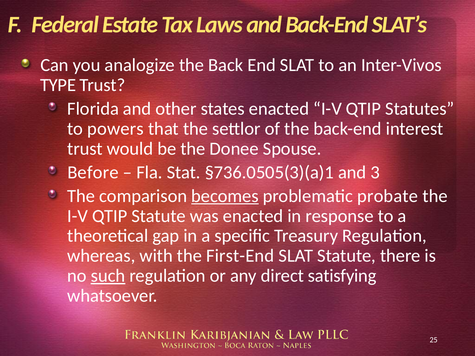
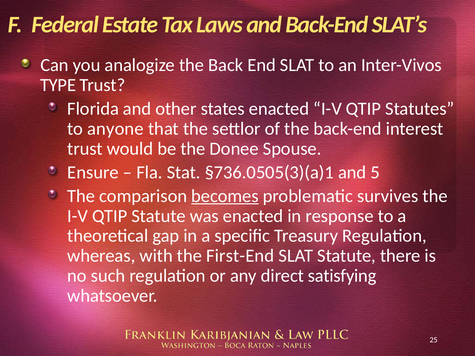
powers: powers -> anyone (115, 129)
Before: Before -> Ensure (93, 172)
3: 3 -> 5 (375, 172)
probate: probate -> survives (388, 196)
such underline: present -> none (108, 276)
